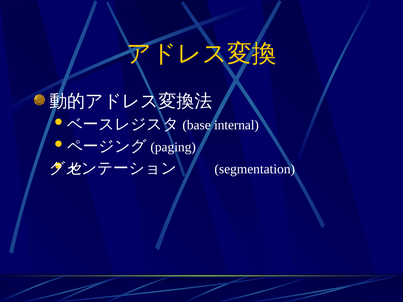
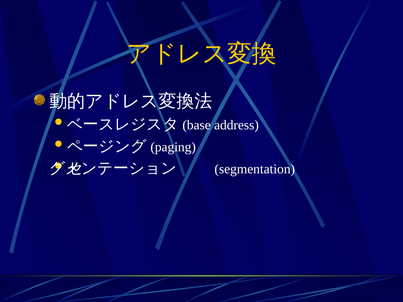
internal: internal -> address (236, 125)
